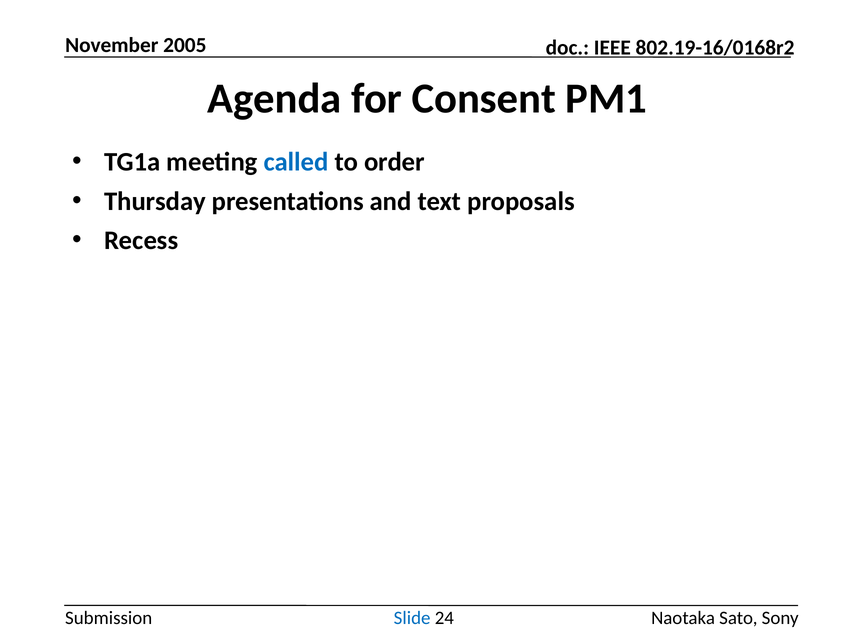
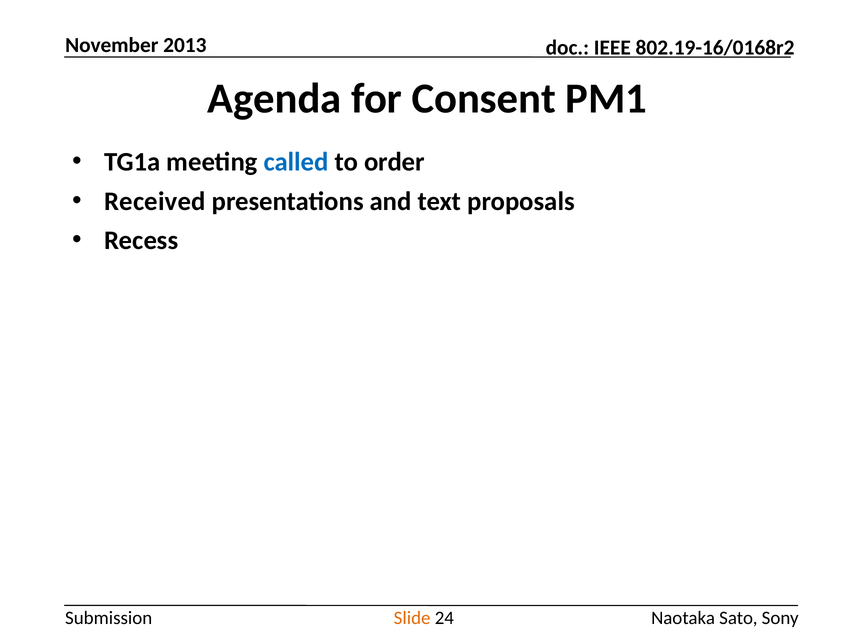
2005: 2005 -> 2013 (185, 45)
Thursday: Thursday -> Received (155, 201)
Slide colour: blue -> orange (412, 618)
